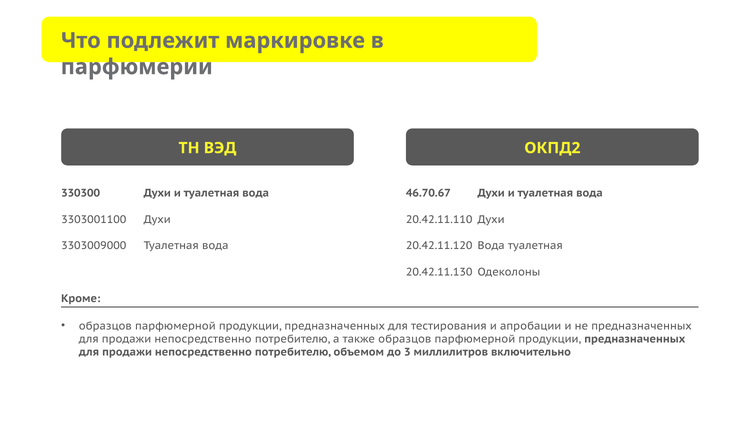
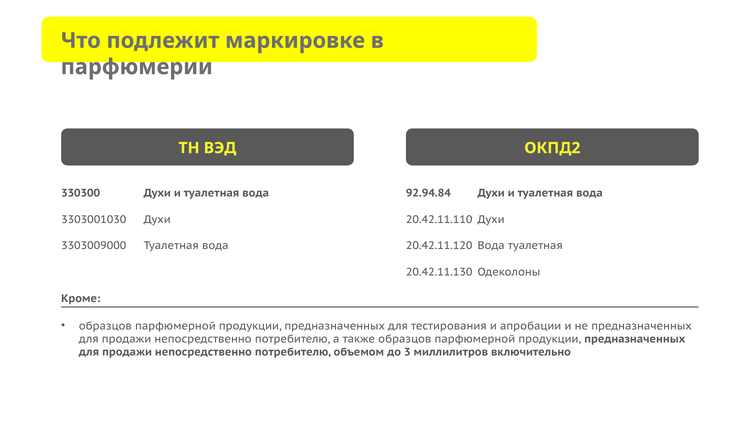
46.70.67: 46.70.67 -> 92.94.84 (428, 193)
3303001100: 3303001100 -> 3303001030 (94, 219)
